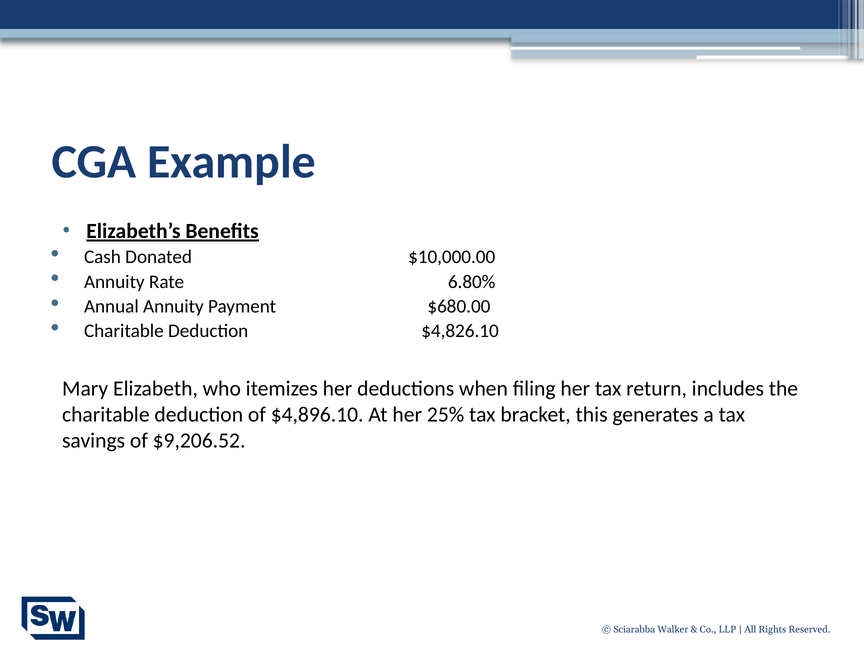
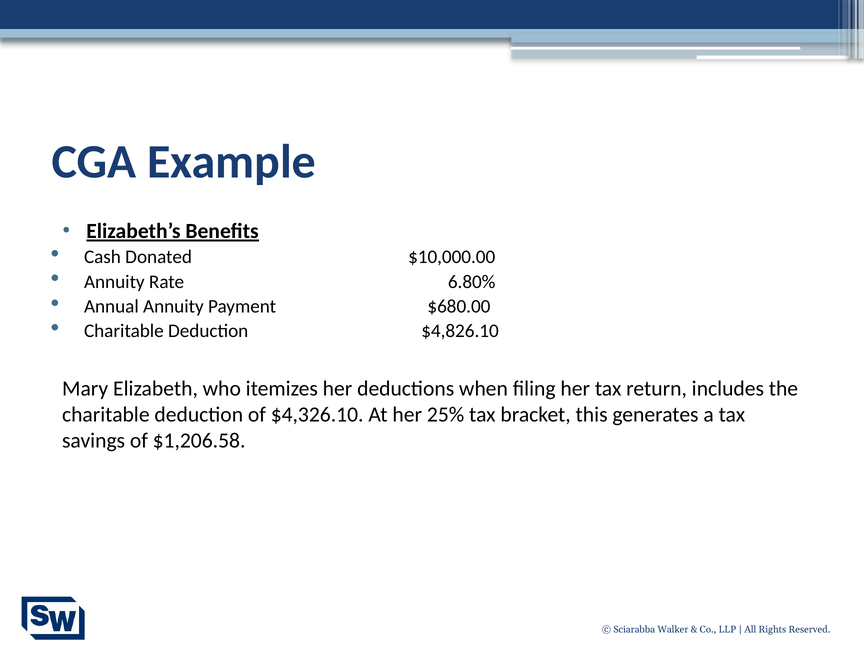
$4,896.10: $4,896.10 -> $4,326.10 (317, 415)
$9,206.52: $9,206.52 -> $1,206.58 (199, 441)
